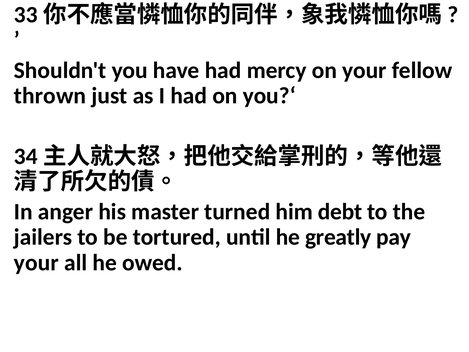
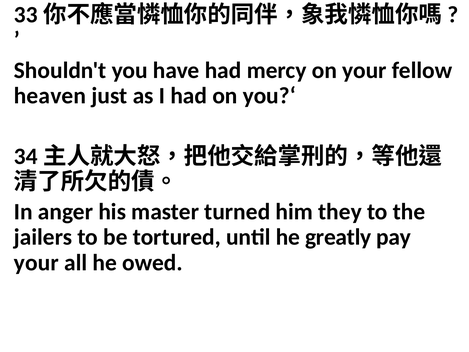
thrown: thrown -> heaven (50, 96)
debt: debt -> they (340, 212)
